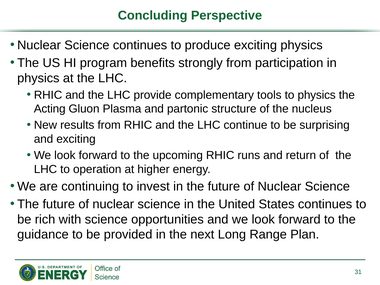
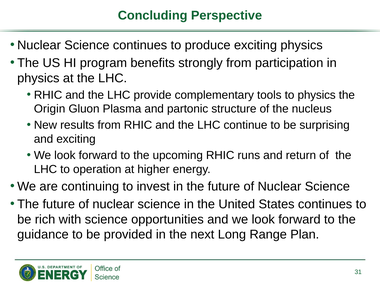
Acting: Acting -> Origin (50, 109)
